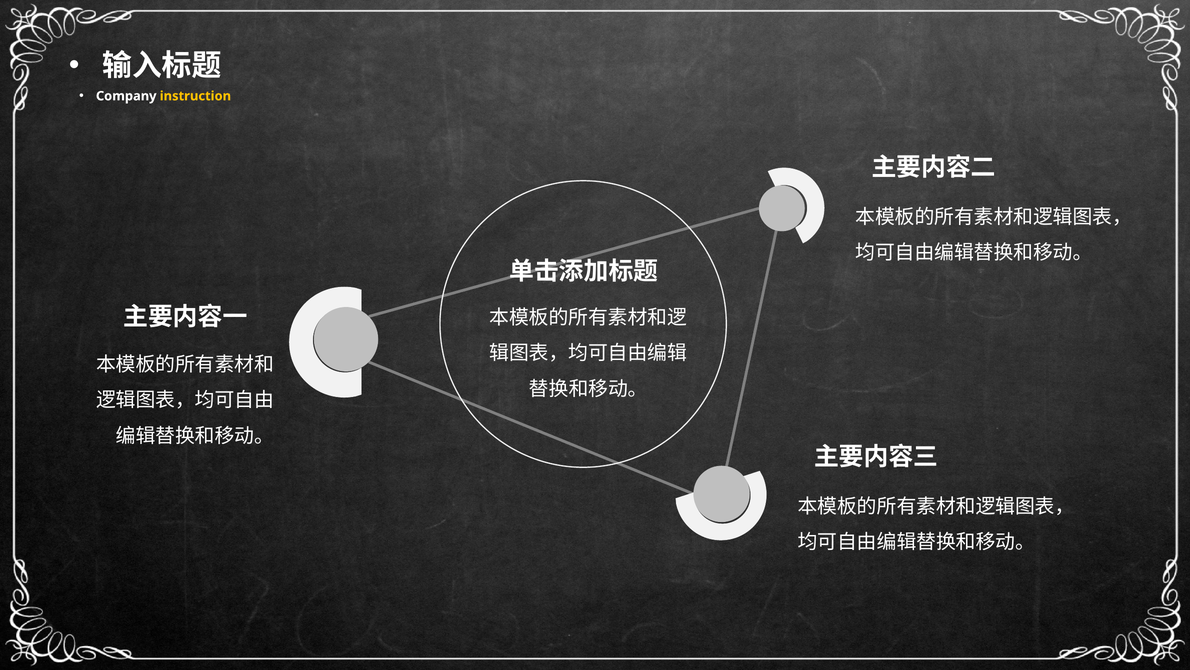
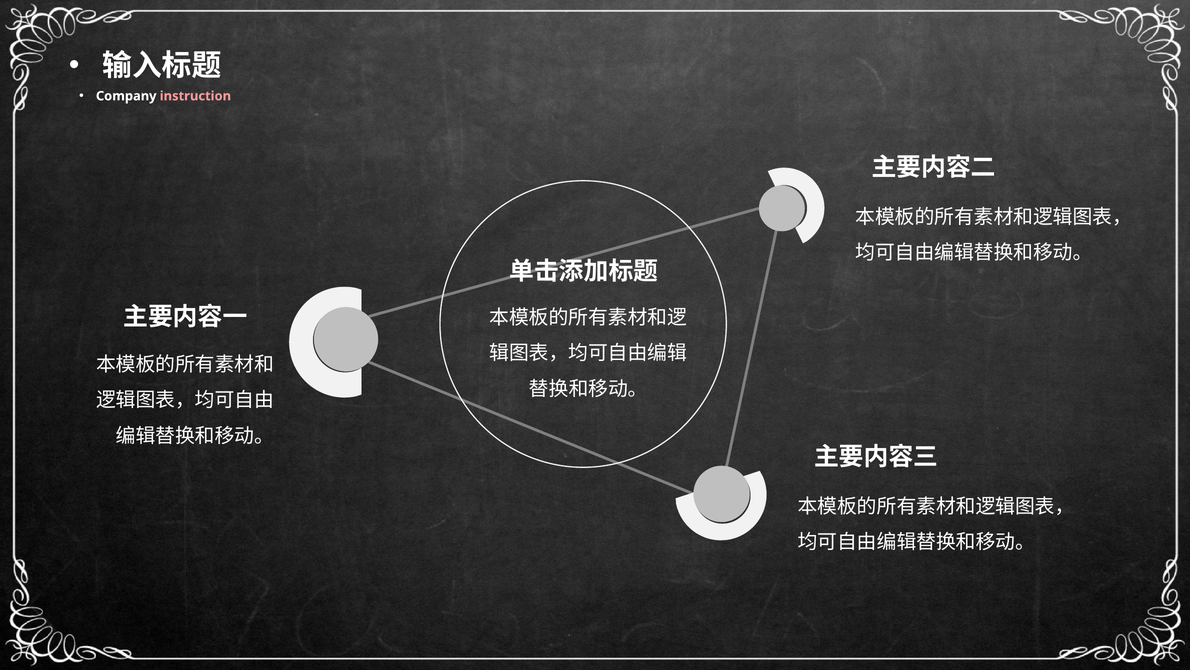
instruction colour: yellow -> pink (195, 96)
